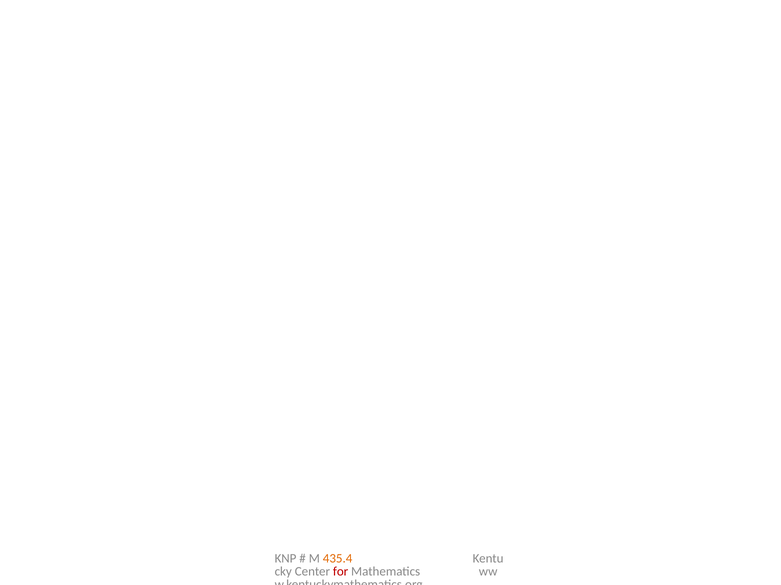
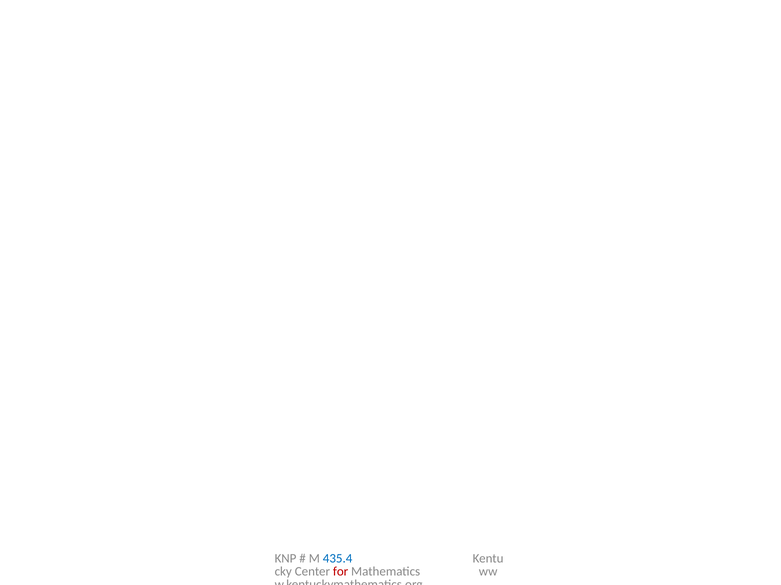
435.4 colour: orange -> blue (338, 559)
